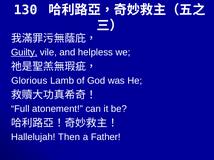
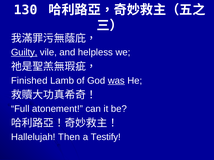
Glorious: Glorious -> Finished (29, 81)
was underline: none -> present (116, 81)
Father: Father -> Testify (106, 137)
